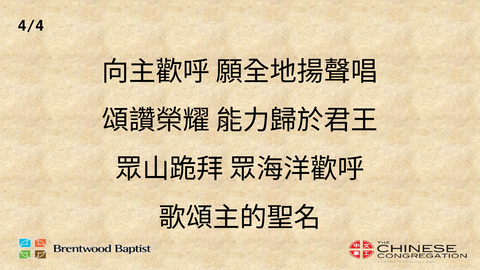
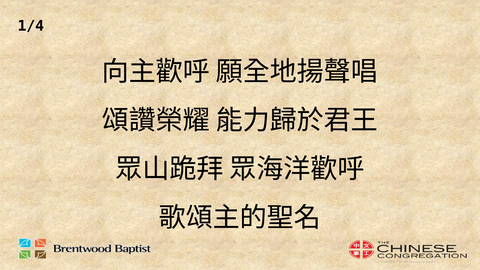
4/4: 4/4 -> 1/4 (31, 26)
